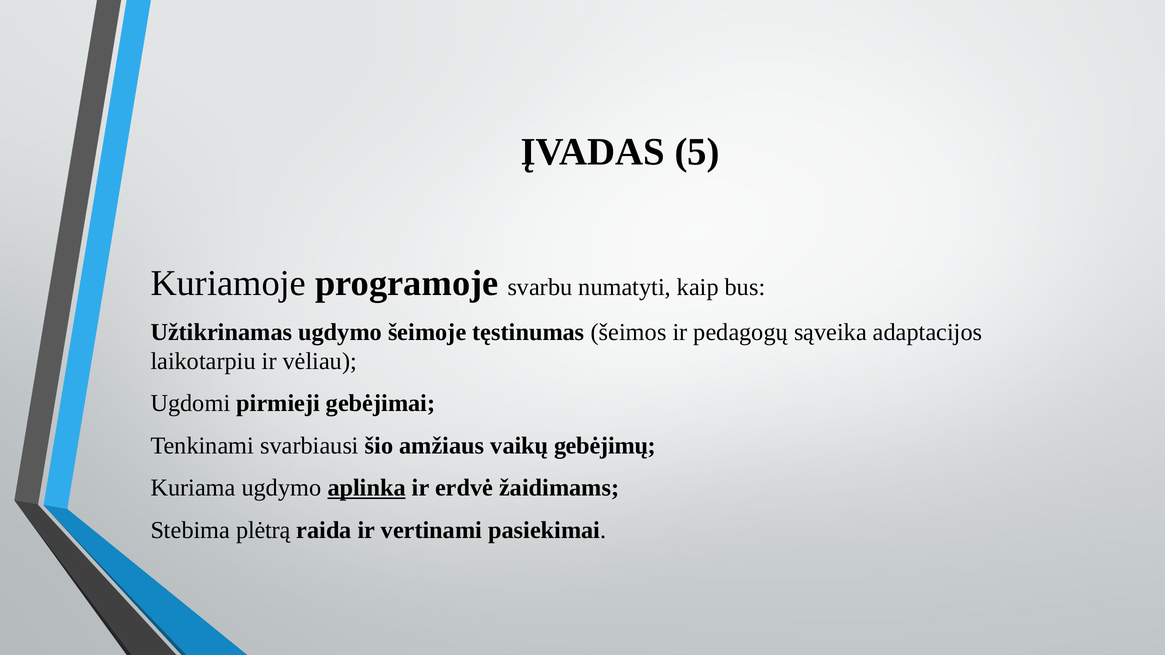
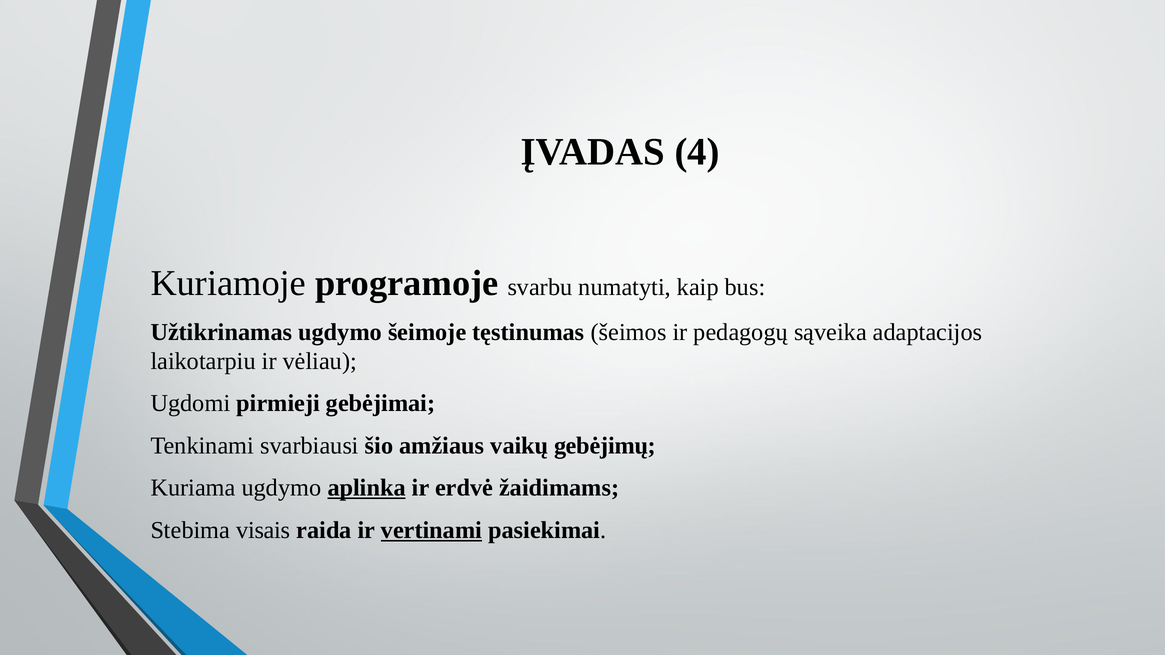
5: 5 -> 4 (697, 152)
plėtrą: plėtrą -> visais (263, 530)
vertinami underline: none -> present (431, 530)
